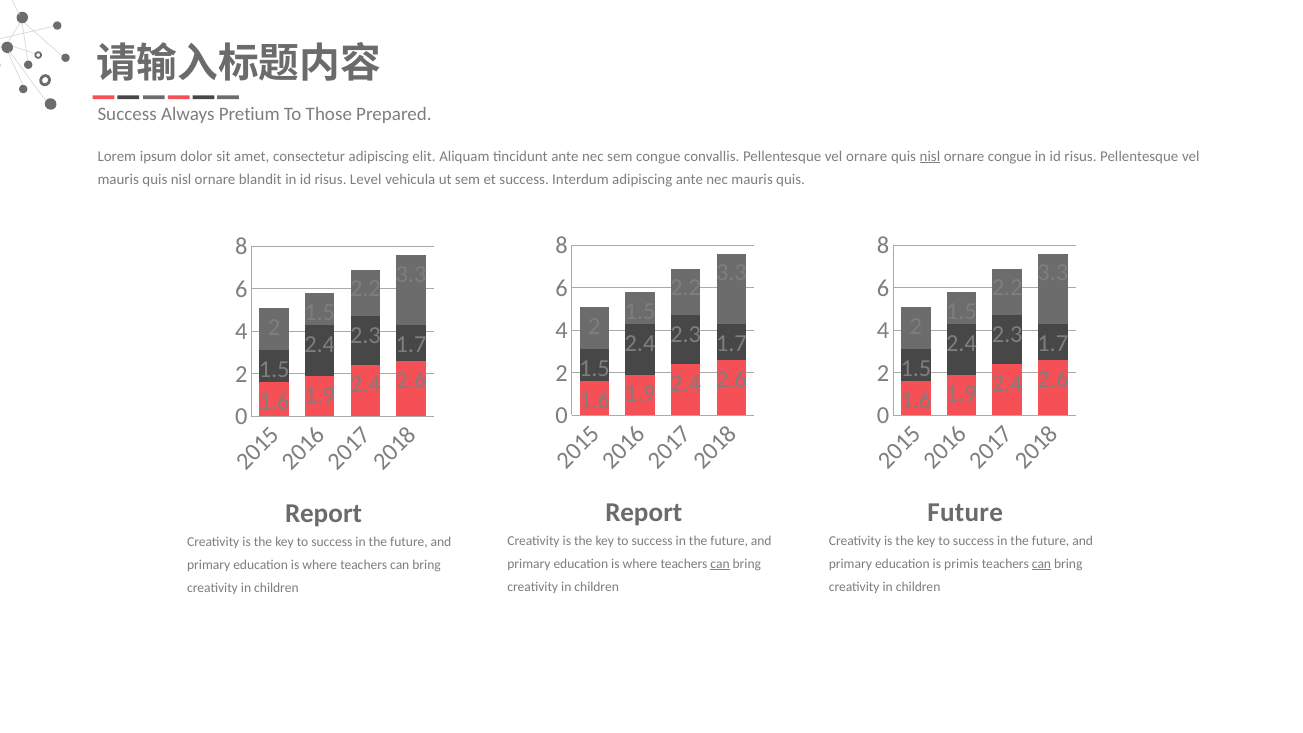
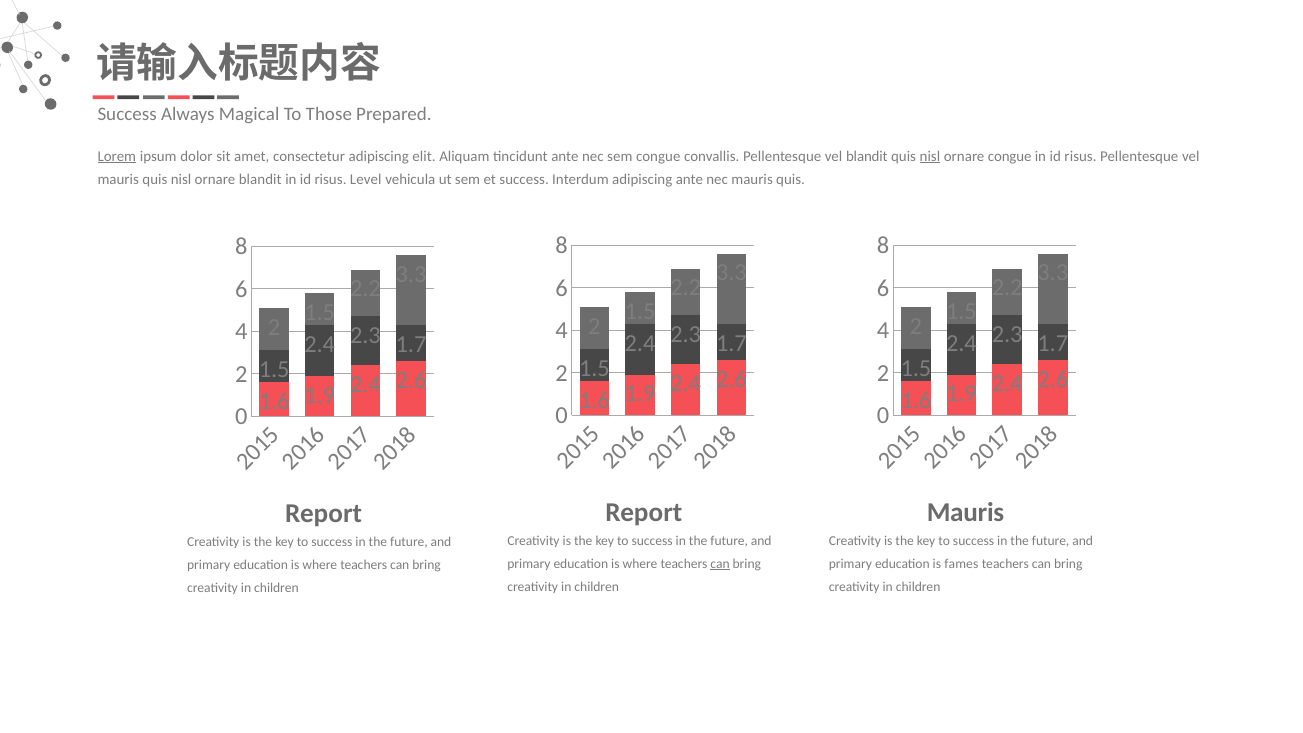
Pretium: Pretium -> Magical (249, 114)
Lorem underline: none -> present (117, 156)
vel ornare: ornare -> blandit (867, 156)
Future: Future -> Mauris (965, 512)
primis: primis -> fames (961, 564)
can underline: present -> none (1041, 564)
